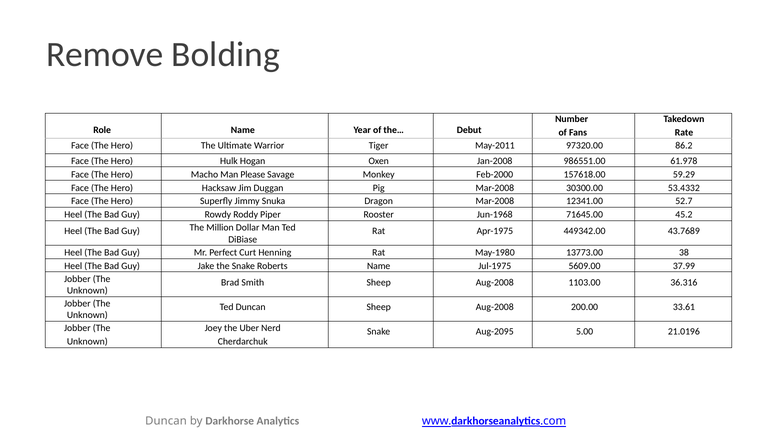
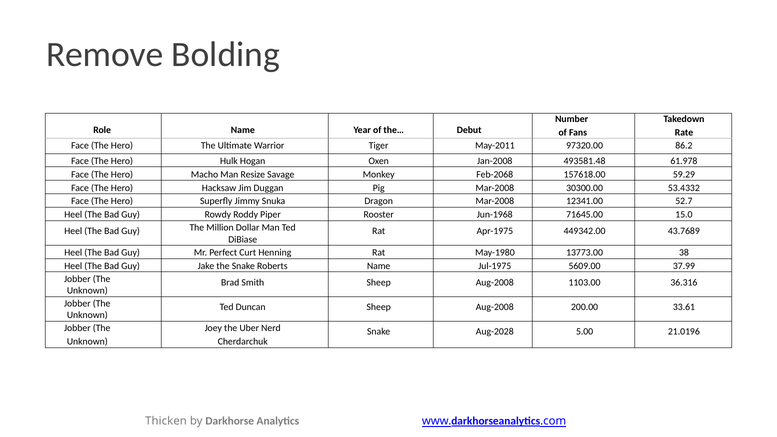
986551.00: 986551.00 -> 493581.48 (585, 161)
Please: Please -> Resize (253, 175)
Feb-2000: Feb-2000 -> Feb-2068 (495, 175)
45.2: 45.2 -> 15.0 (684, 215)
Aug-2095: Aug-2095 -> Aug-2028 (495, 332)
Duncan: Duncan -> Thicken (166, 421)
